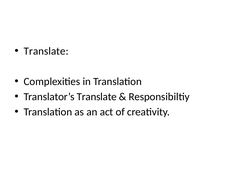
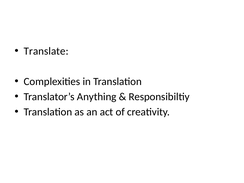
Translator’s Translate: Translate -> Anything (97, 97)
